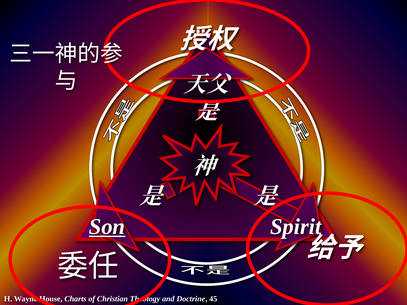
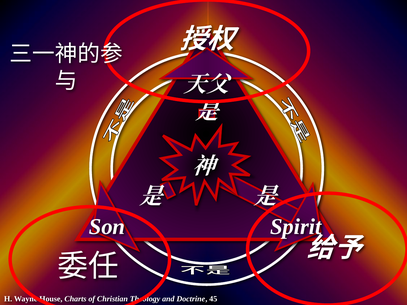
Son underline: present -> none (107, 227)
